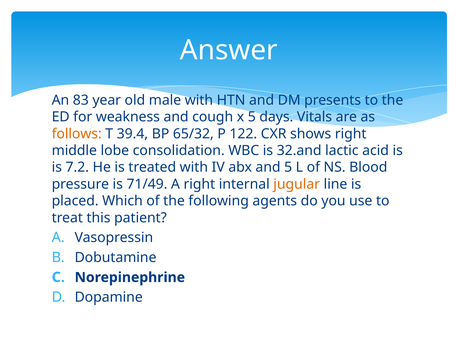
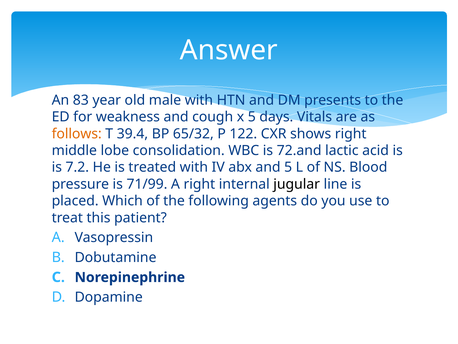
32.and: 32.and -> 72.and (299, 150)
71/49: 71/49 -> 71/99 (147, 184)
jugular colour: orange -> black (297, 184)
